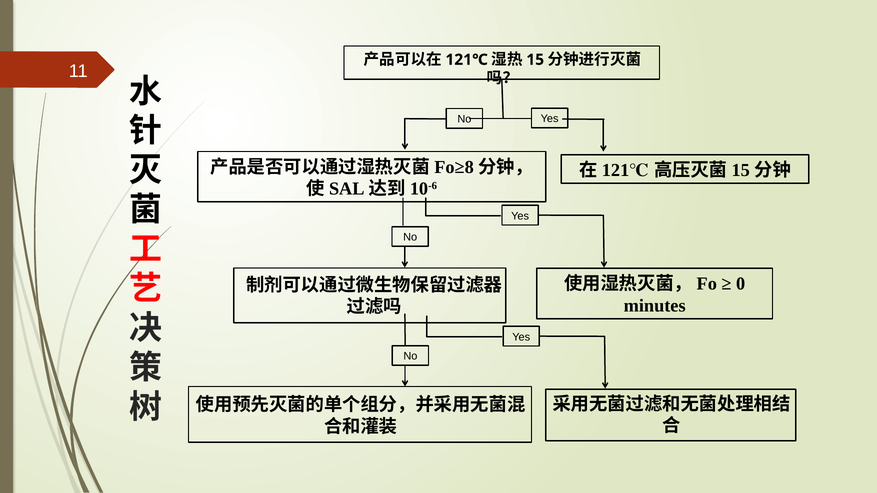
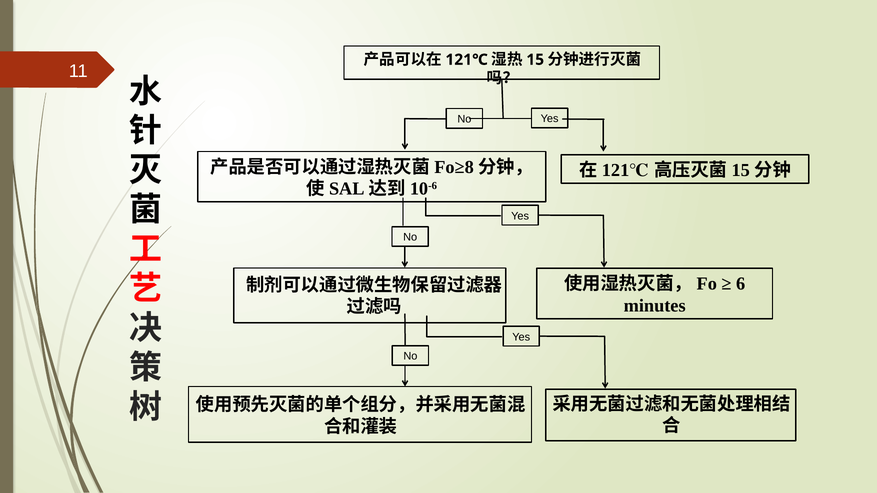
0: 0 -> 6 (741, 284)
